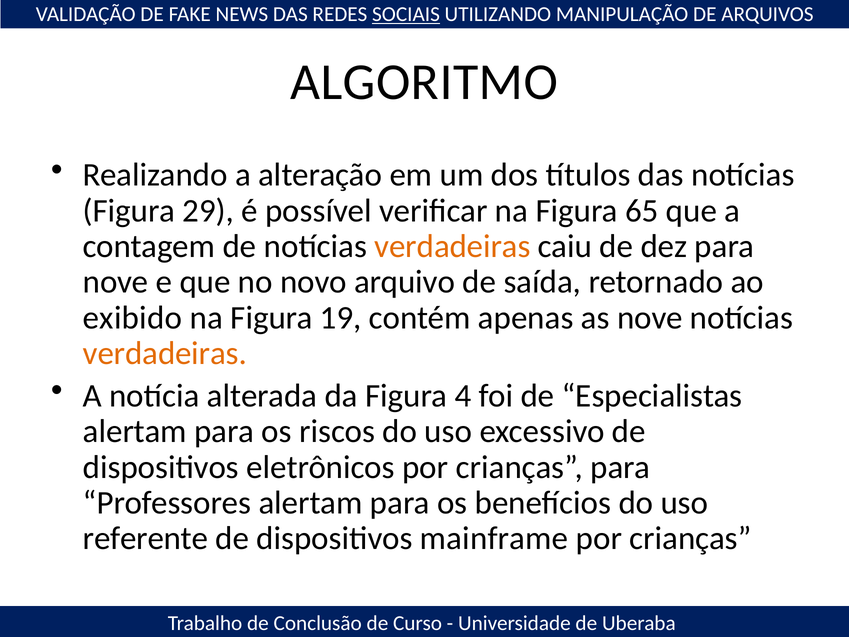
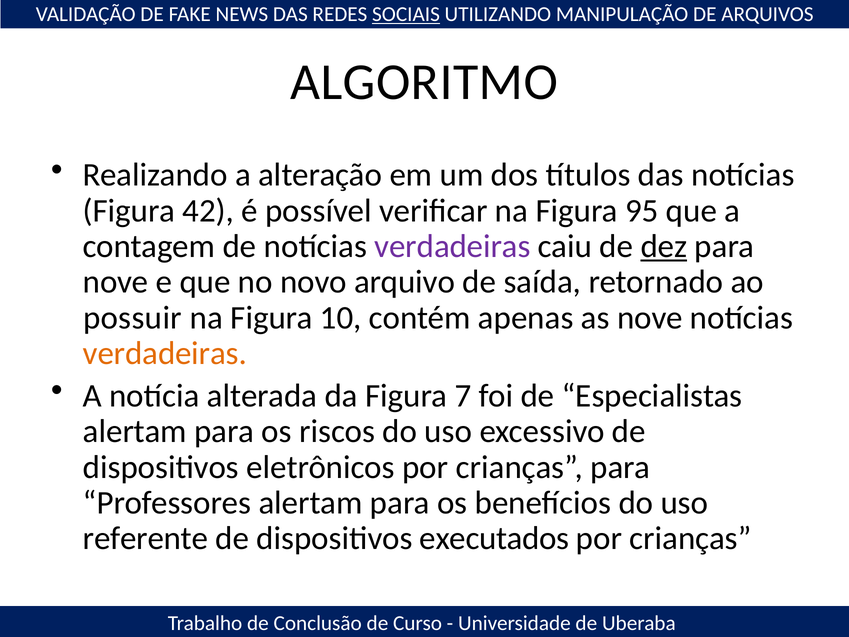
29: 29 -> 42 (208, 211)
65: 65 -> 95 (642, 211)
verdadeiras colour: orange -> purple (452, 246)
dez underline: none -> present (664, 246)
exibido: exibido -> possuir (132, 318)
19: 19 -> 10 (341, 318)
4: 4 -> 7 (463, 396)
mainframe: mainframe -> executados (494, 538)
